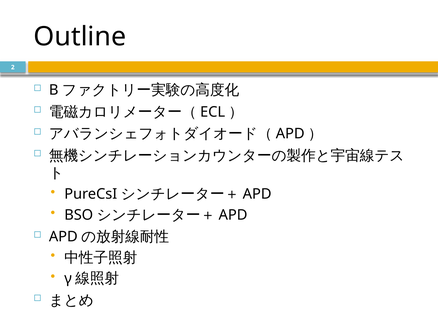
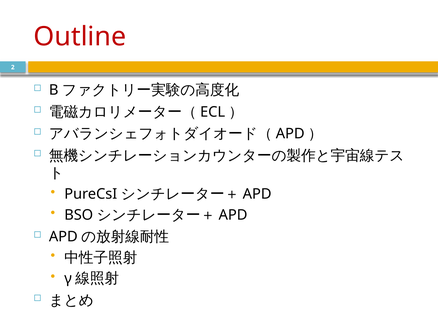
Outline colour: black -> red (80, 37)
